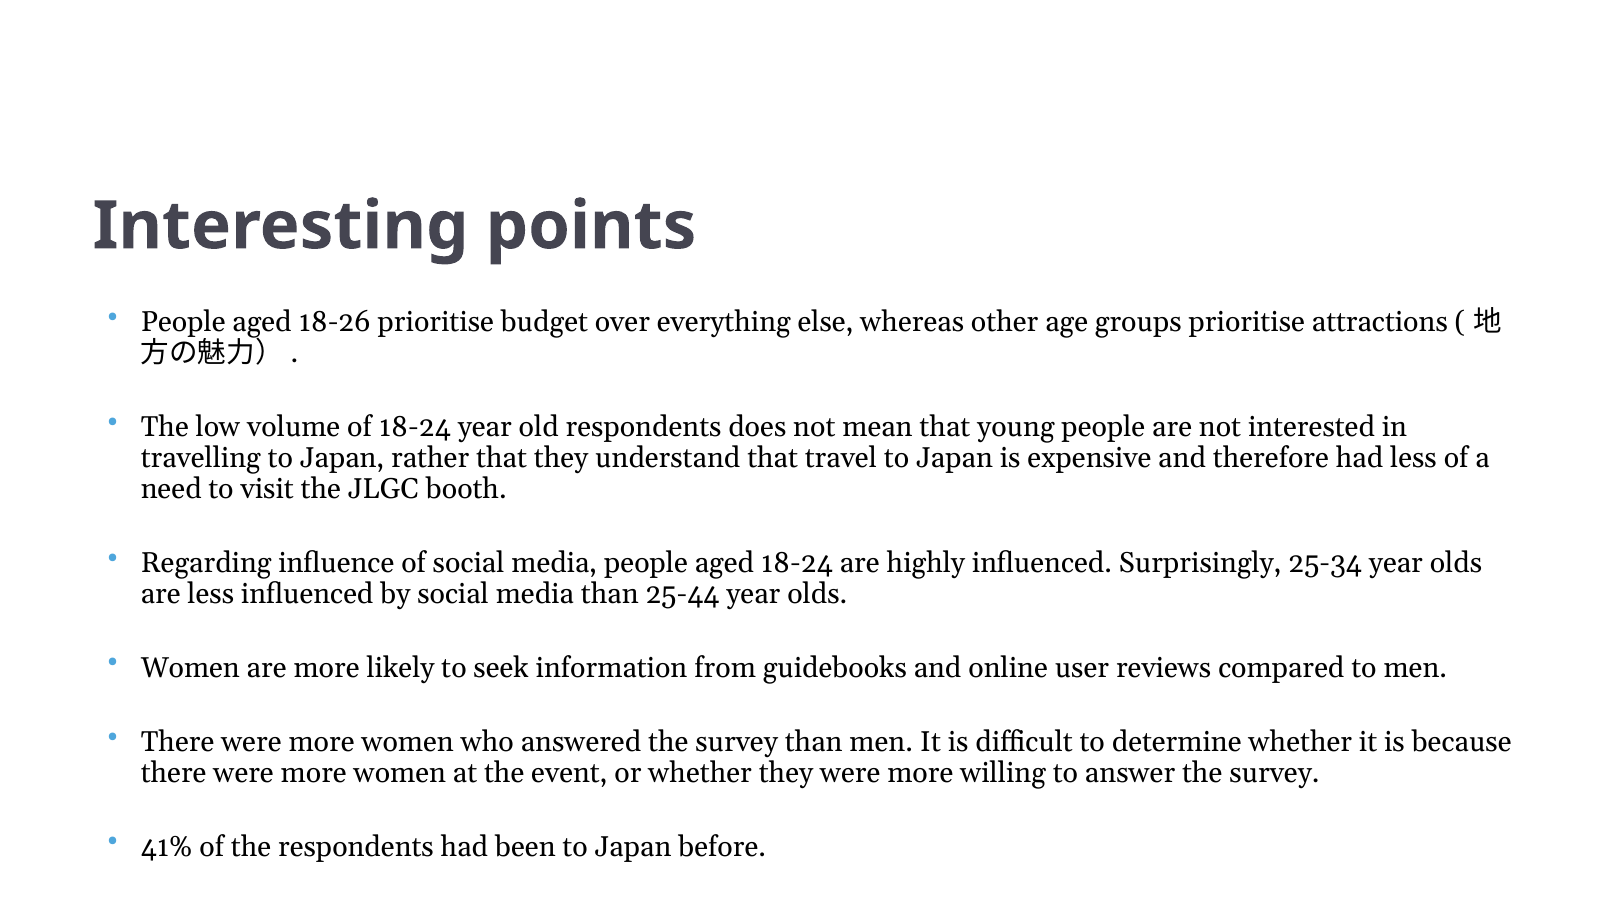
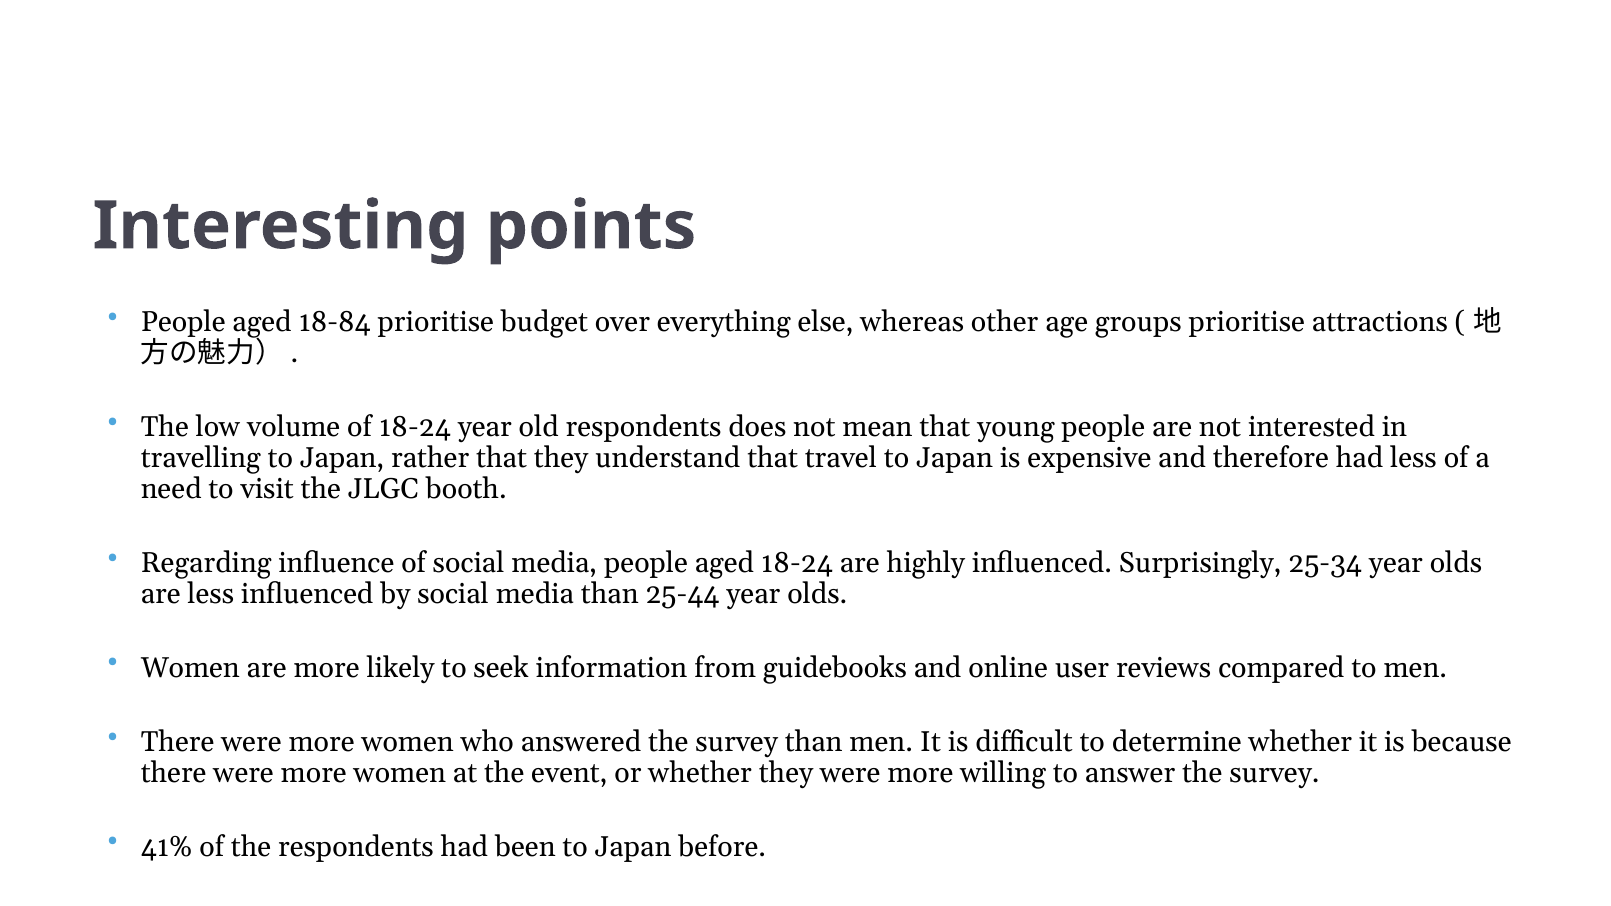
18-26: 18-26 -> 18-84 (335, 322)
